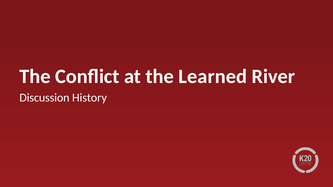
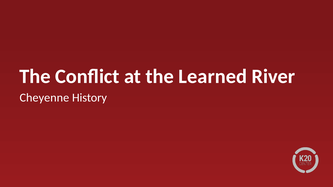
Discussion: Discussion -> Cheyenne (44, 98)
